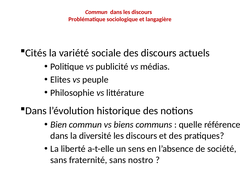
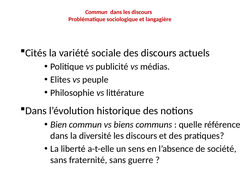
nostro: nostro -> guerre (141, 160)
